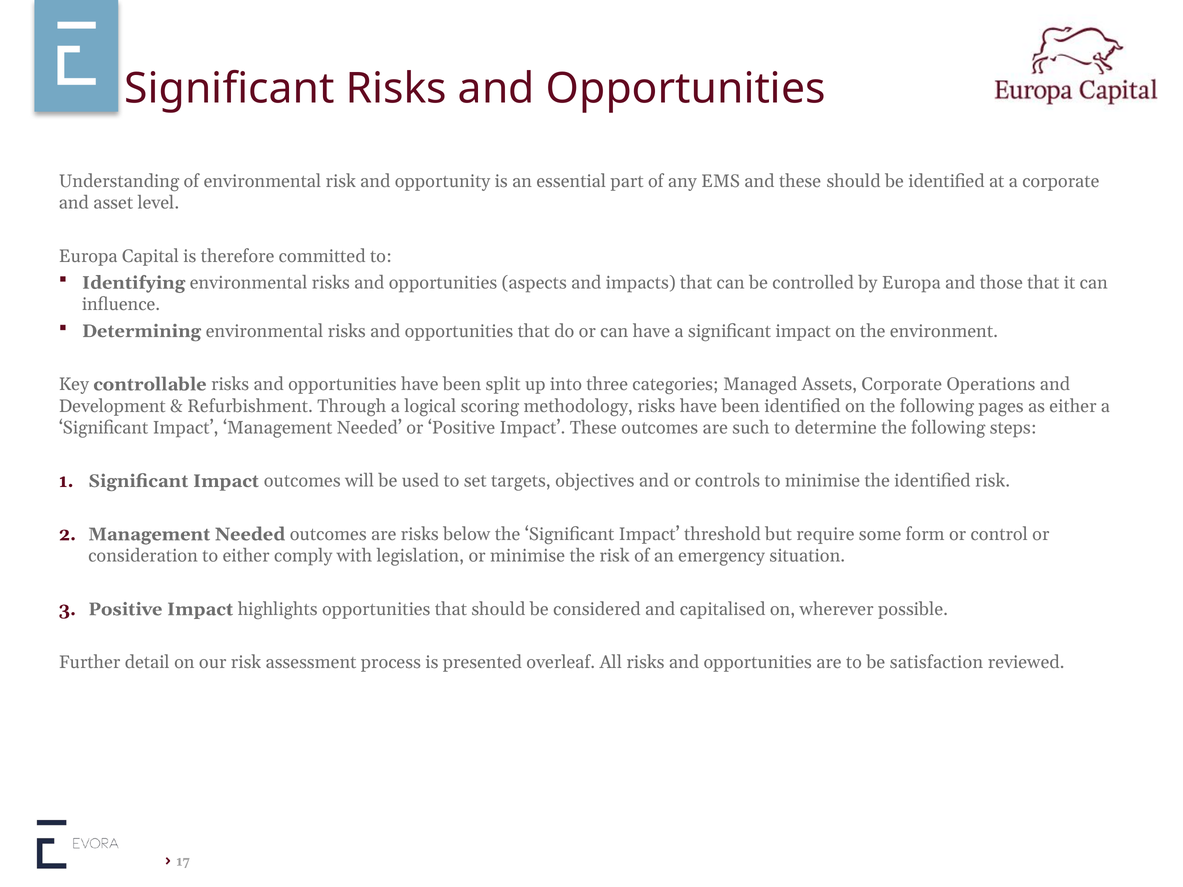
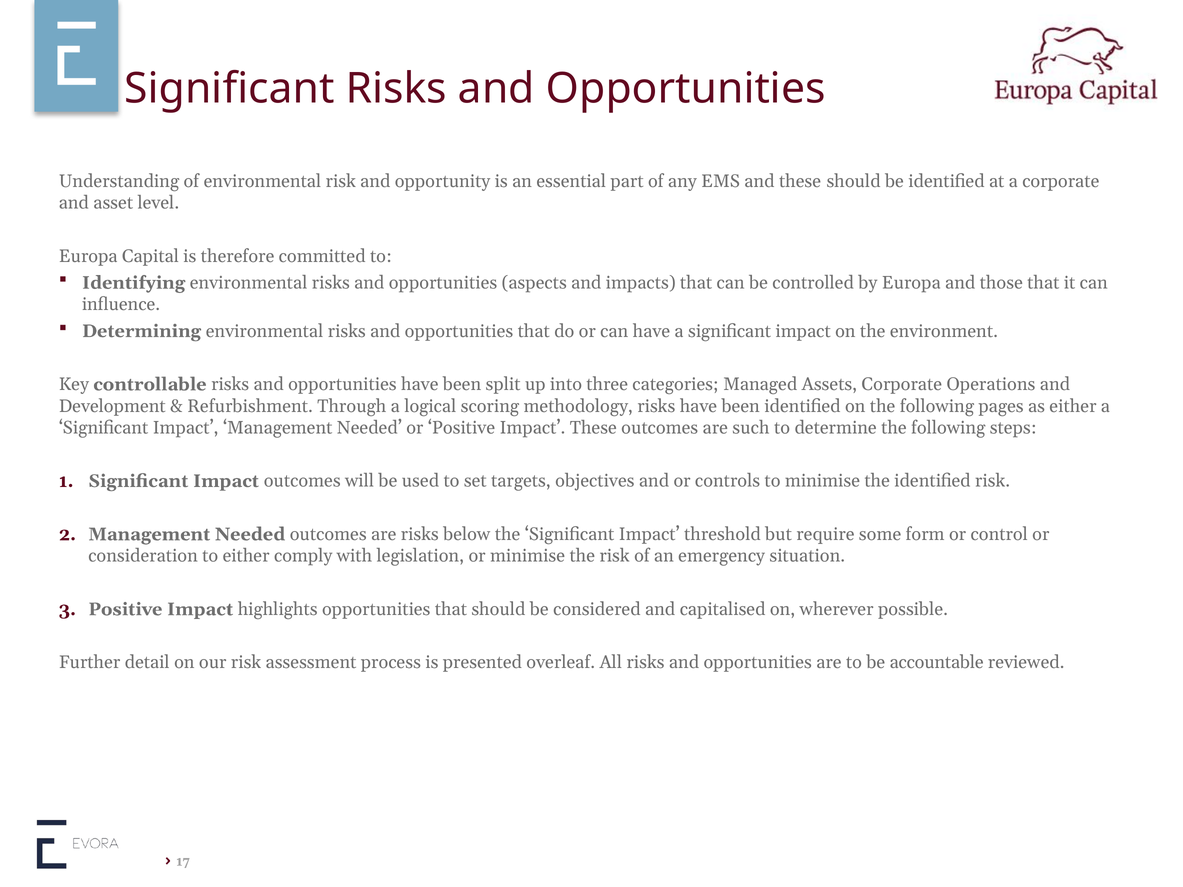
satisfaction: satisfaction -> accountable (937, 663)
